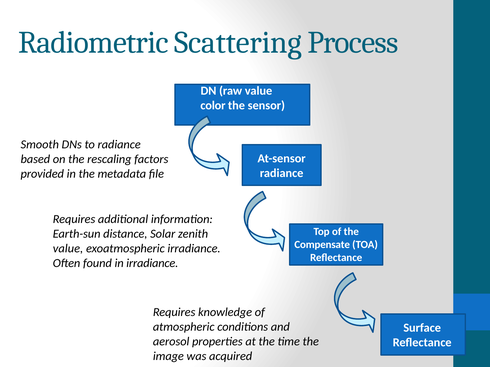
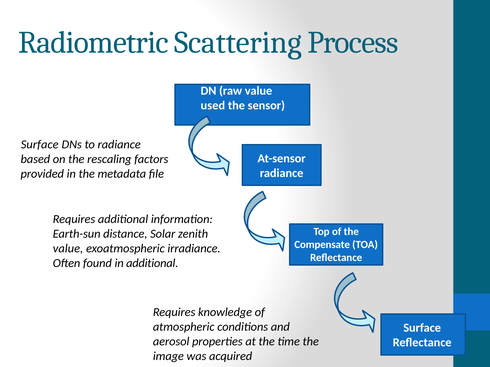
color: color -> used (213, 106)
Smooth: Smooth -> Surface (40, 145)
in irradiance: irradiance -> additional (152, 264)
